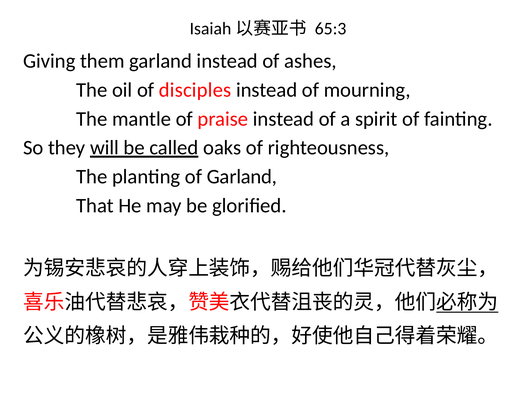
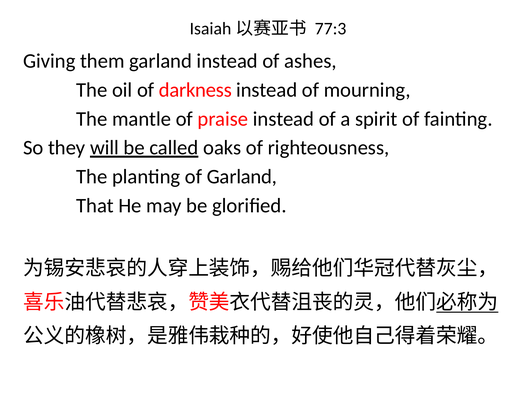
65:3: 65:3 -> 77:3 (331, 29)
disciples: disciples -> darkness (195, 90)
